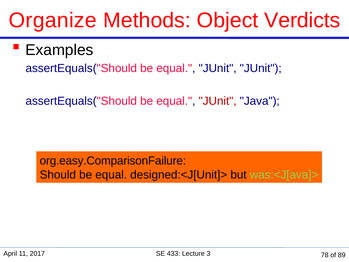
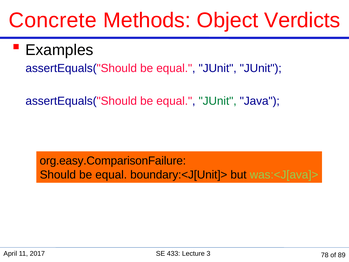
Organize: Organize -> Concrete (53, 20)
JUnit colour: red -> green (218, 101)
designed:<J[Unit]>: designed:<J[Unit]> -> boundary:<J[Unit]> (179, 175)
